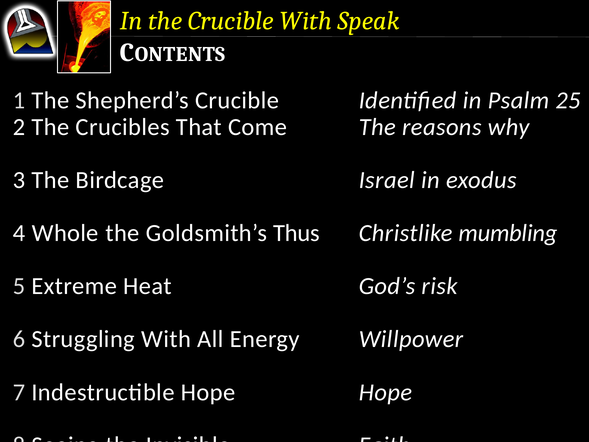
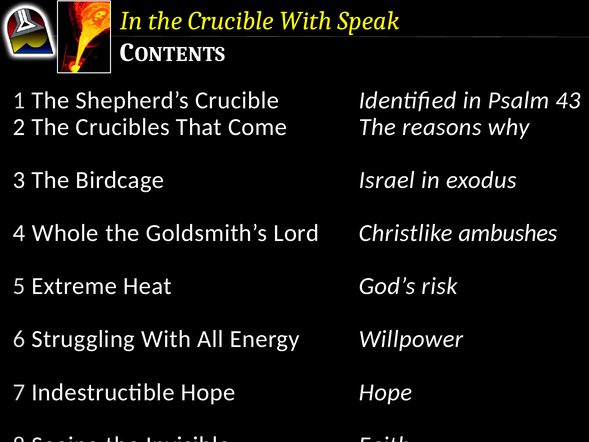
25: 25 -> 43 (568, 100)
Thus: Thus -> Lord (296, 233)
mumbling: mumbling -> ambushes (508, 233)
